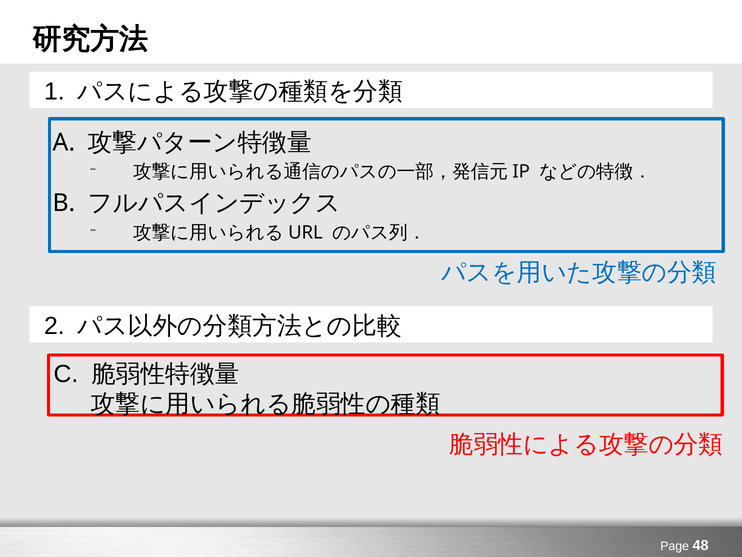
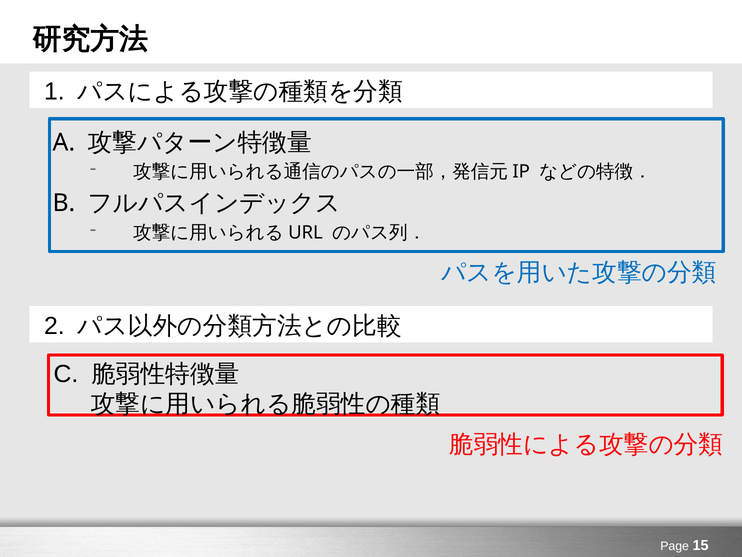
48: 48 -> 15 (701, 545)
